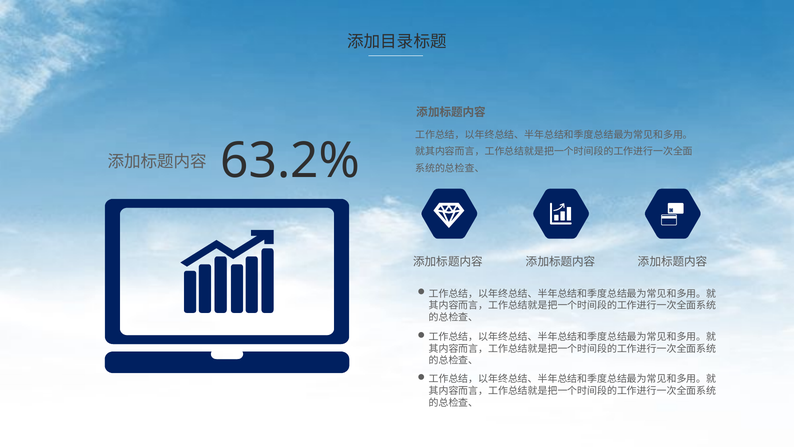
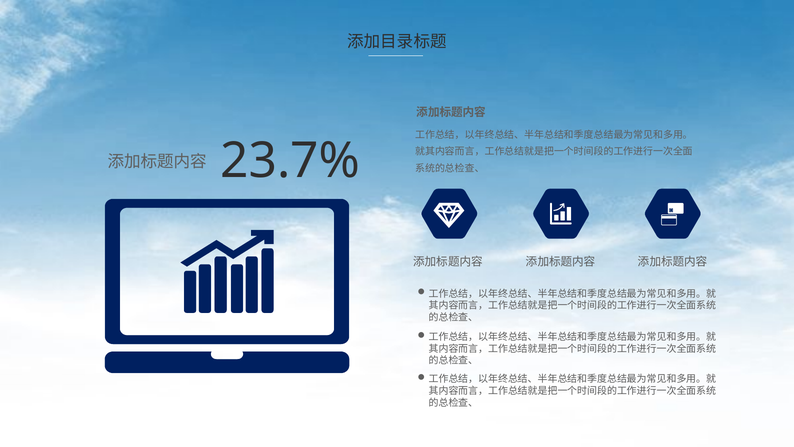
63.2%: 63.2% -> 23.7% (290, 161)
